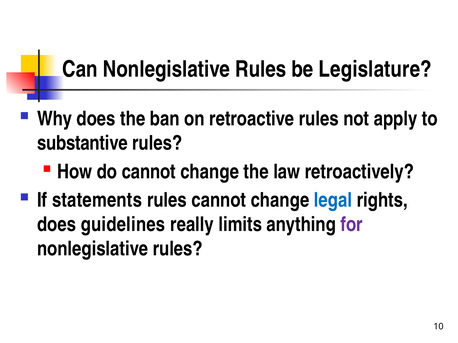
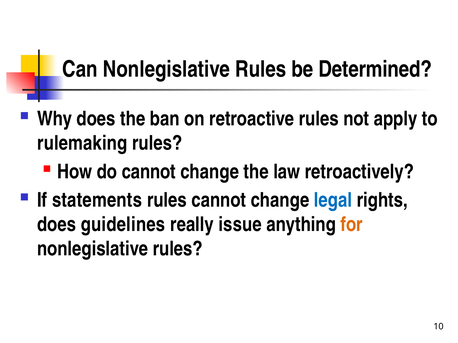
Legislature: Legislature -> Determined (375, 70)
substantive: substantive -> rulemaking (82, 143)
limits: limits -> issue (240, 225)
for colour: purple -> orange (352, 225)
